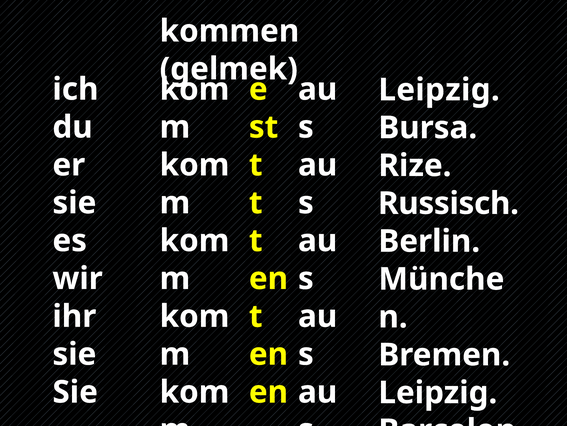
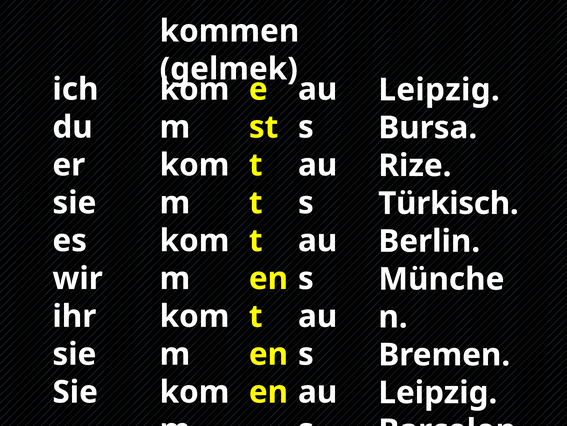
Russisch: Russisch -> Türkisch (448, 203)
